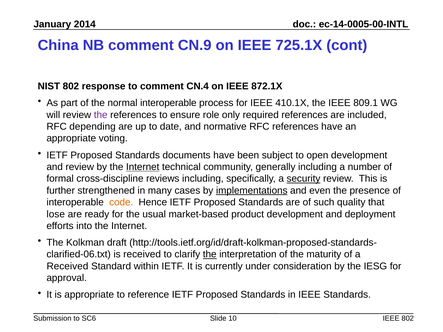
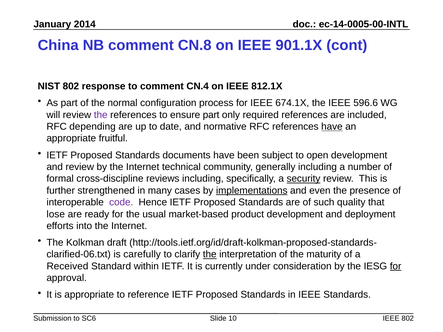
CN.9: CN.9 -> CN.8 (195, 45)
725.1X: 725.1X -> 901.1X (299, 45)
872.1X: 872.1X -> 812.1X (267, 86)
normal interoperable: interoperable -> configuration (168, 103)
410.1X: 410.1X -> 674.1X (292, 103)
809.1: 809.1 -> 596.6 (366, 103)
ensure role: role -> part (211, 115)
have underline: none -> present (332, 127)
voting: voting -> fruitful (113, 138)
Internet underline: present -> none (143, 167)
code colour: orange -> purple (121, 202)
is received: received -> carefully (142, 255)
for underline: none -> present (396, 266)
